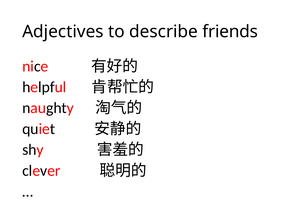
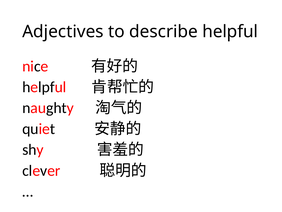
describe friends: friends -> helpful (230, 32)
